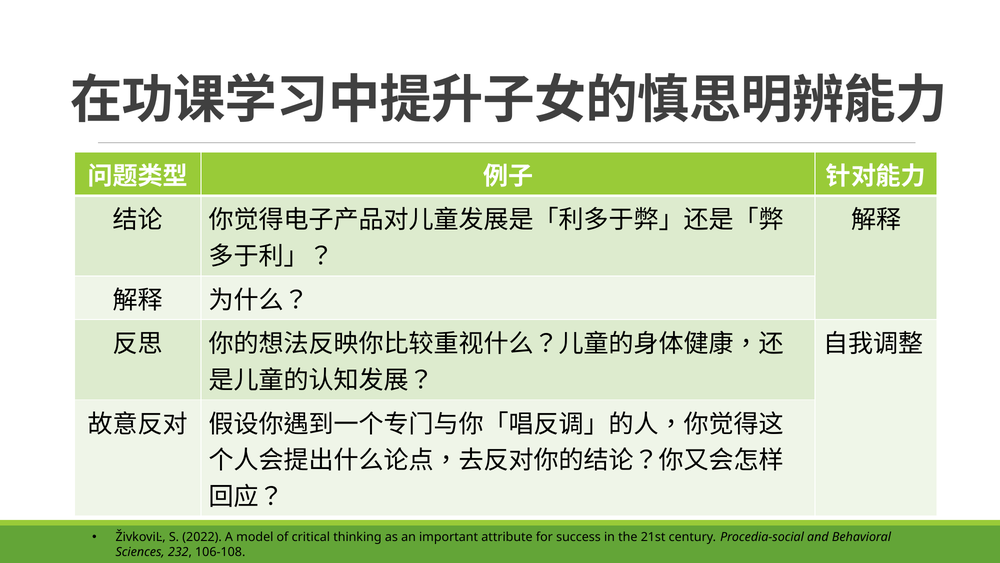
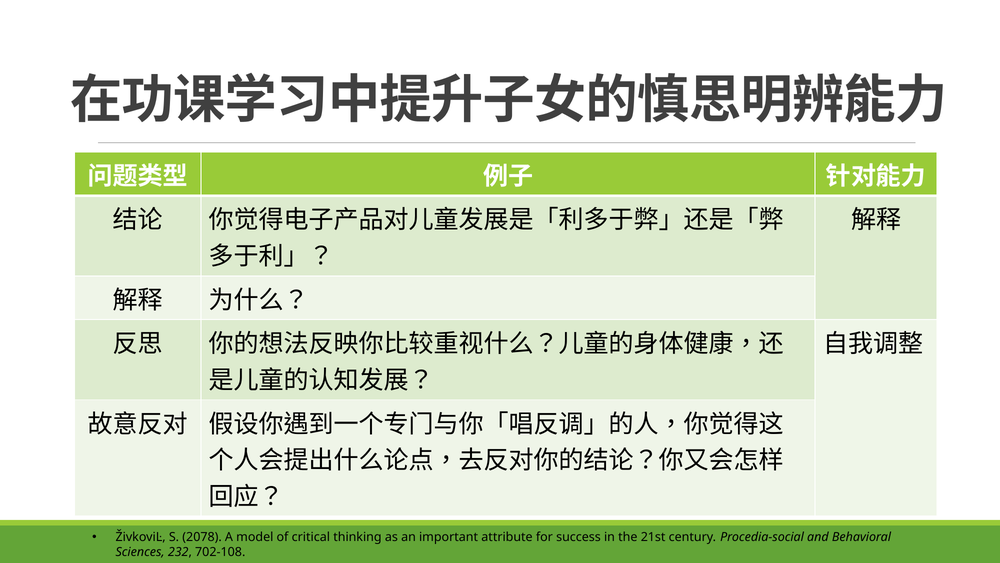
2022: 2022 -> 2078 (202, 537)
106-108: 106-108 -> 702-108 (220, 552)
